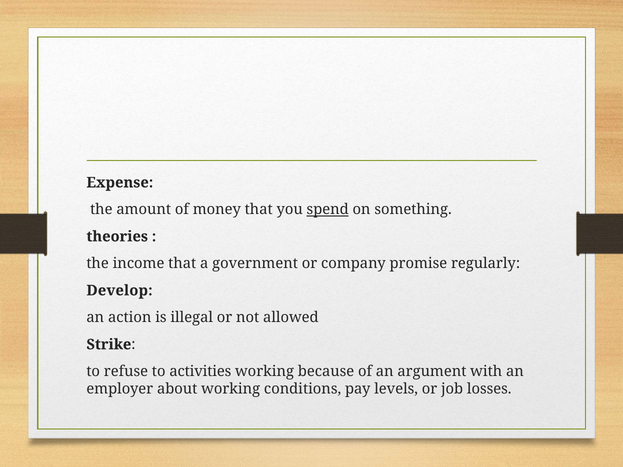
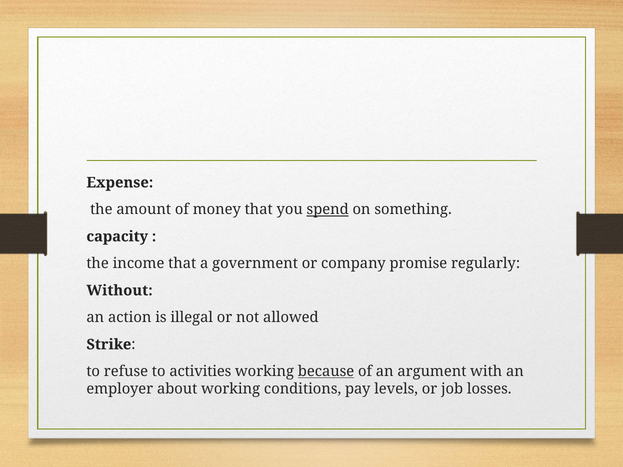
theories: theories -> capacity (117, 237)
Develop: Develop -> Without (120, 291)
because underline: none -> present (326, 372)
